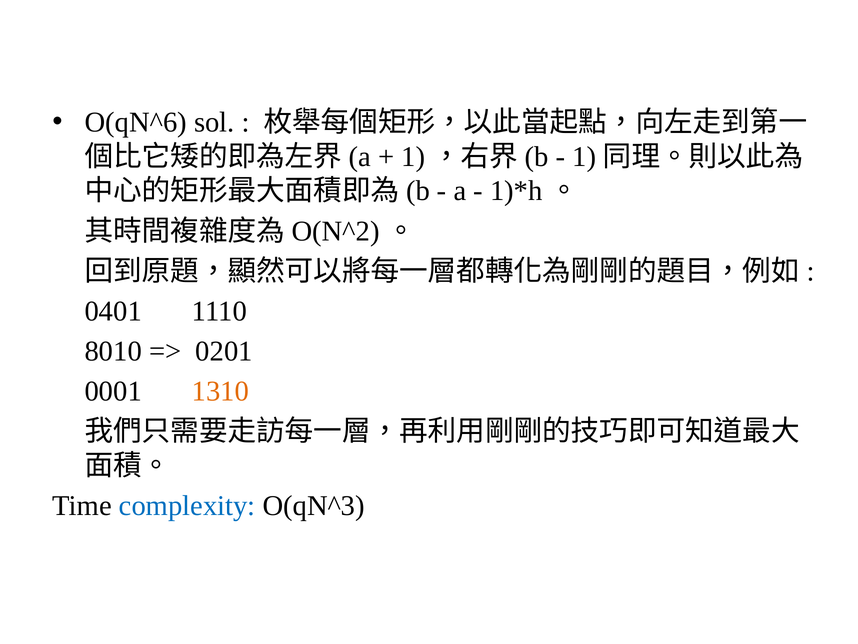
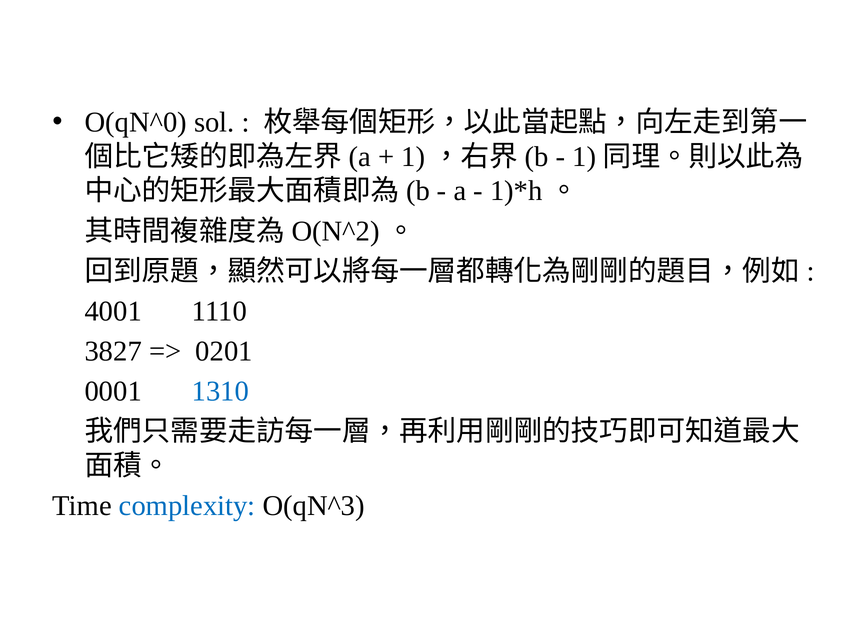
O(qN^6: O(qN^6 -> O(qN^0 (136, 122)
0401: 0401 -> 4001 (113, 311)
8010: 8010 -> 3827 (113, 351)
1310 colour: orange -> blue (220, 391)
